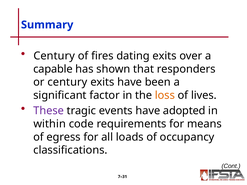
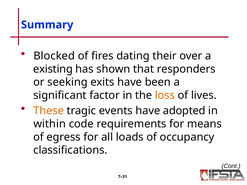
Century: Century -> Blocked (54, 56)
dating exits: exits -> their (165, 56)
capable: capable -> existing (53, 69)
or century: century -> seeking (68, 82)
These colour: purple -> orange (49, 111)
